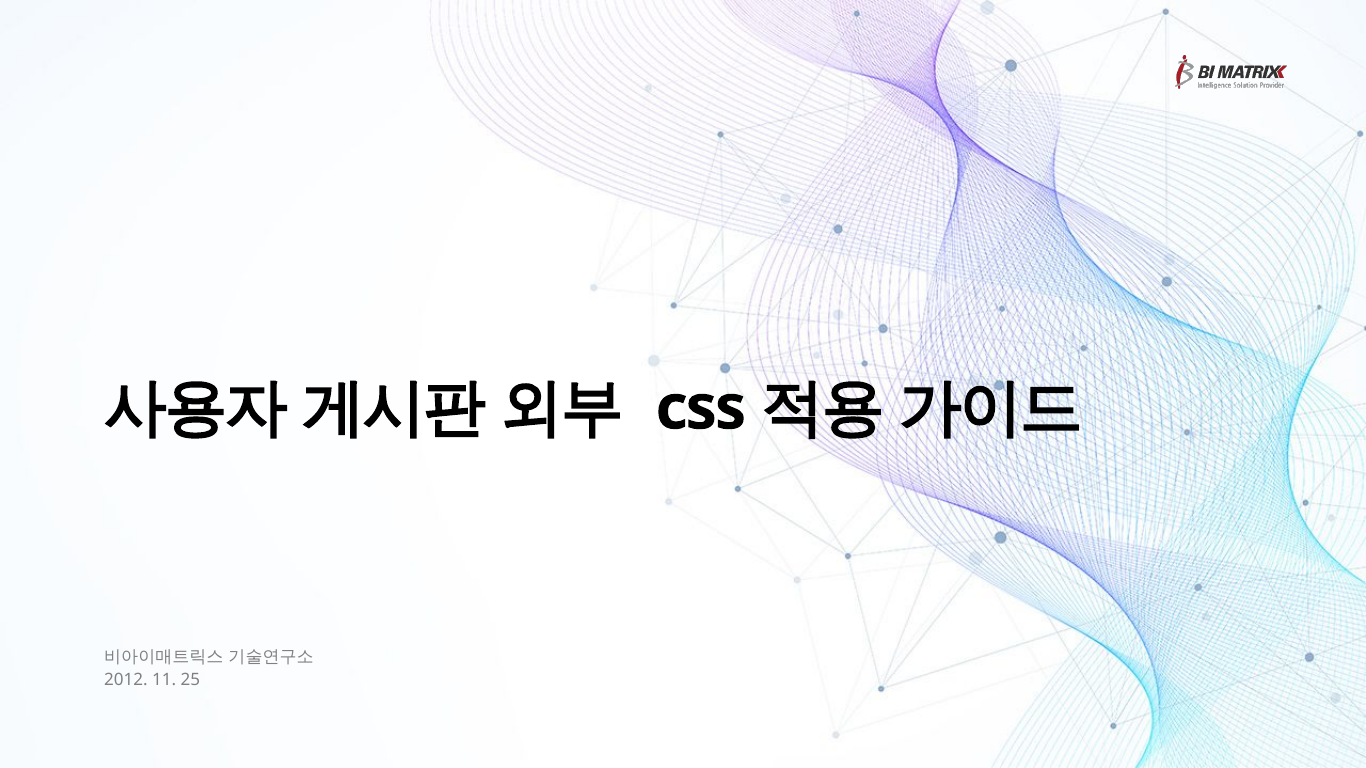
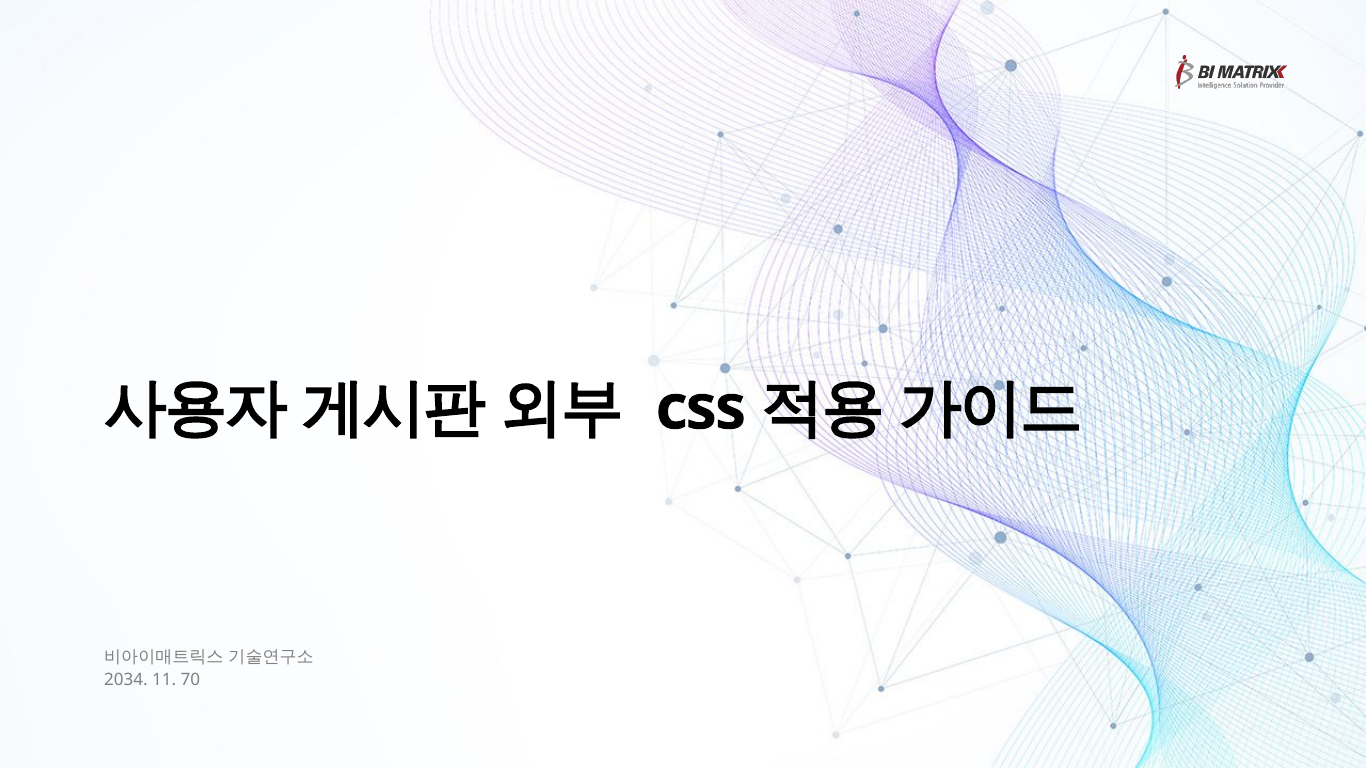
2012: 2012 -> 2034 (126, 680)
25: 25 -> 70 (190, 680)
